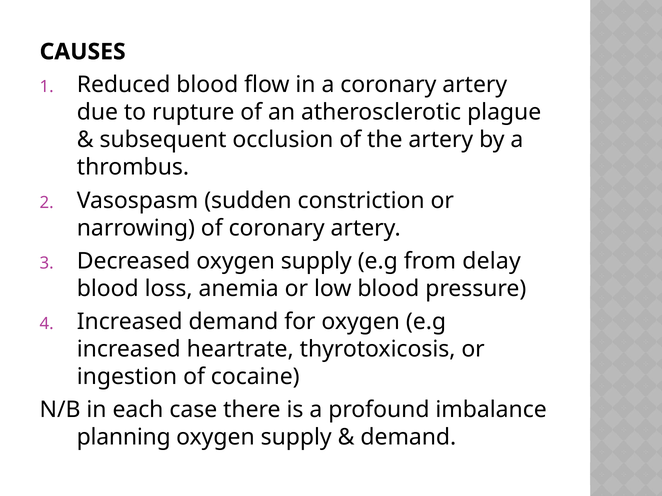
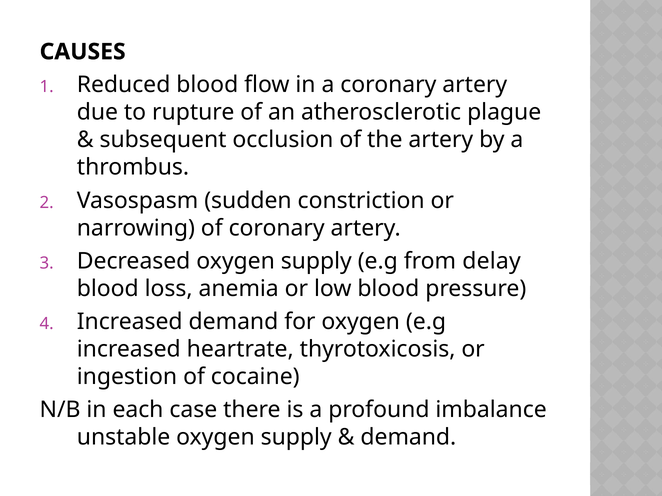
planning: planning -> unstable (124, 438)
